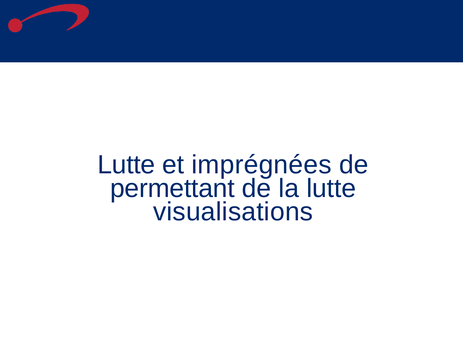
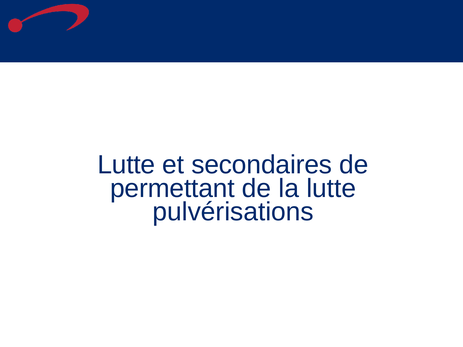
imprégnées: imprégnées -> secondaires (262, 165)
visualisations: visualisations -> pulvérisations (233, 212)
